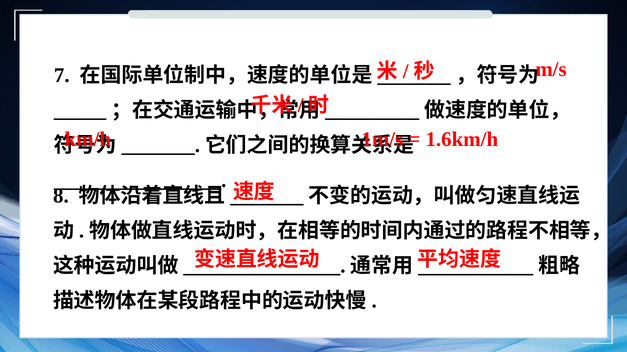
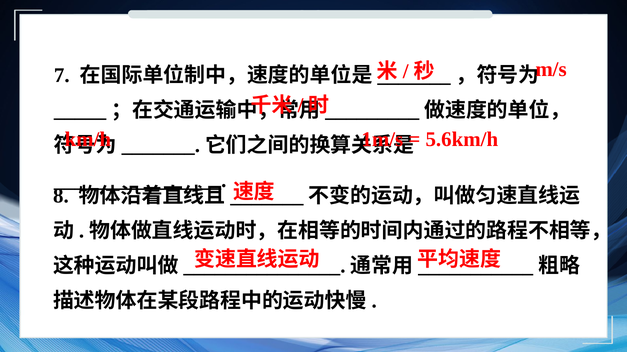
1.6km/h: 1.6km/h -> 5.6km/h (462, 140)
